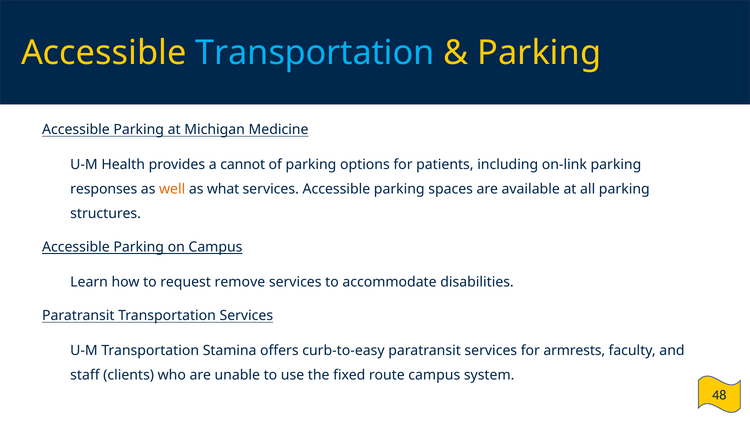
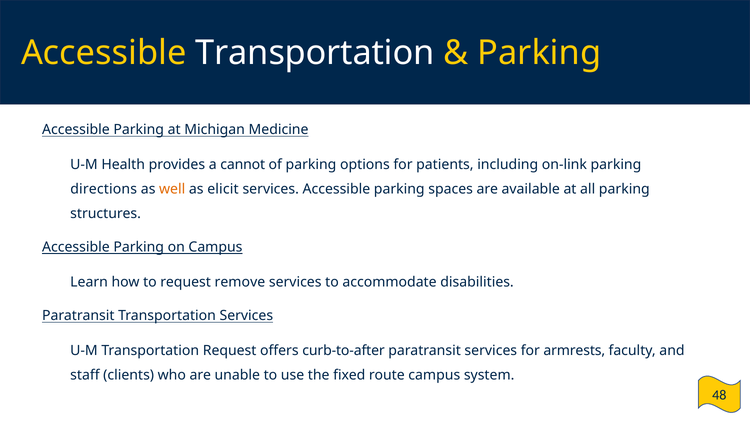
Transportation colour: light blue -> white (315, 53)
responses: responses -> directions (104, 189)
what: what -> elicit (223, 189)
Transportation Stamina: Stamina -> Request (230, 351)
curb-to-easy: curb-to-easy -> curb-to-after (344, 351)
